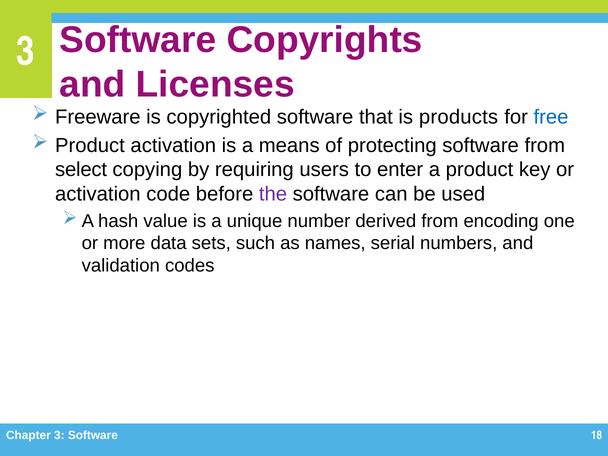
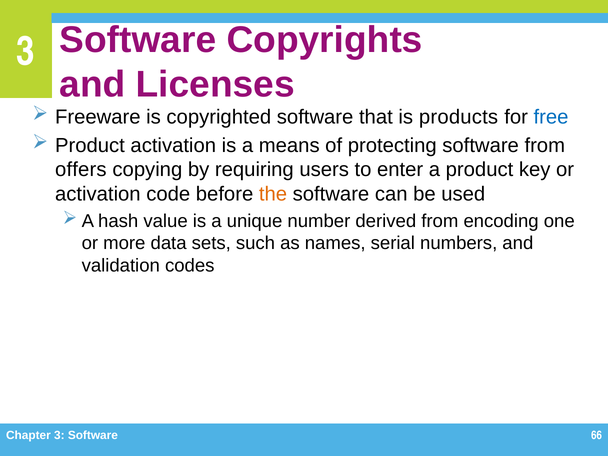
select: select -> offers (81, 170)
the colour: purple -> orange (273, 194)
18: 18 -> 66 (597, 435)
